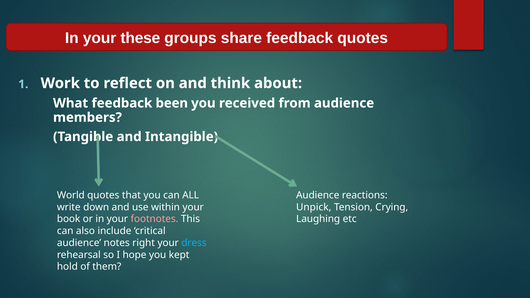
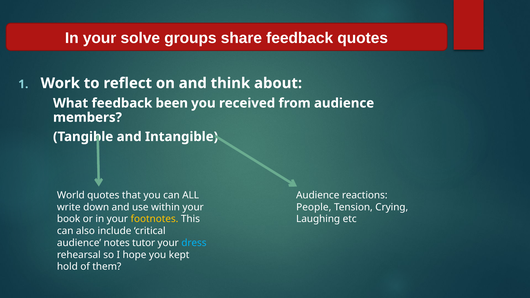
these: these -> solve (140, 38)
Unpick: Unpick -> People (314, 207)
footnotes colour: pink -> yellow (154, 219)
right: right -> tutor (144, 243)
